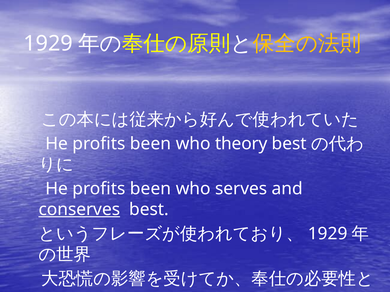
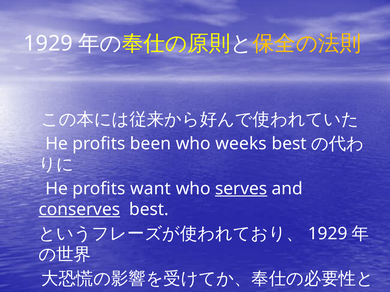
theory: theory -> weeks (241, 144)
been: been -> want (151, 189)
serves underline: none -> present (241, 189)
